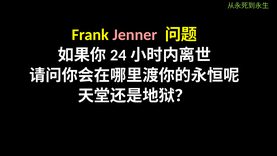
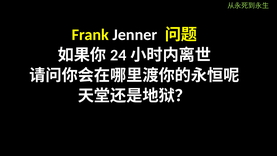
Jenner colour: pink -> white (135, 35)
